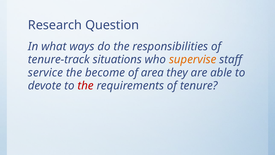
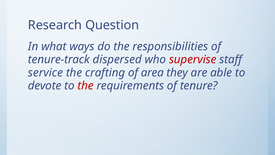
situations: situations -> dispersed (117, 59)
supervise colour: orange -> red (193, 59)
become: become -> crafting (105, 73)
